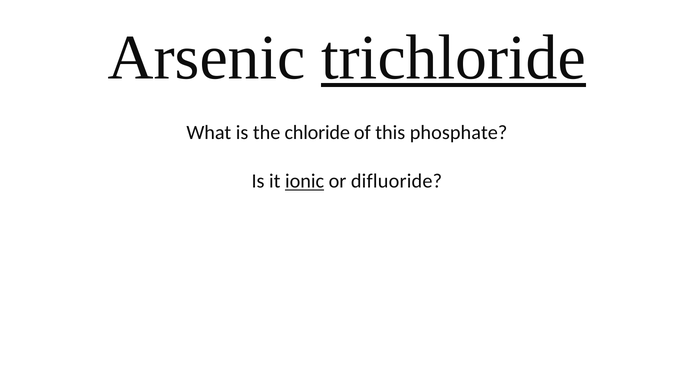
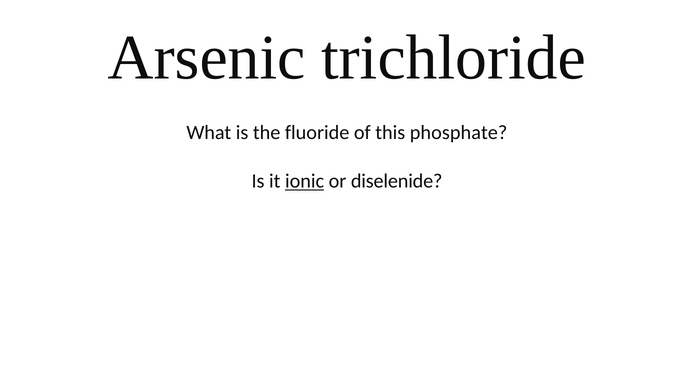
trichloride underline: present -> none (453, 58)
chloride: chloride -> fluoride (317, 133)
difluoride: difluoride -> diselenide (397, 181)
